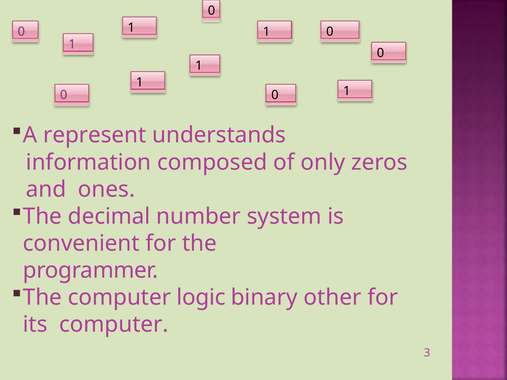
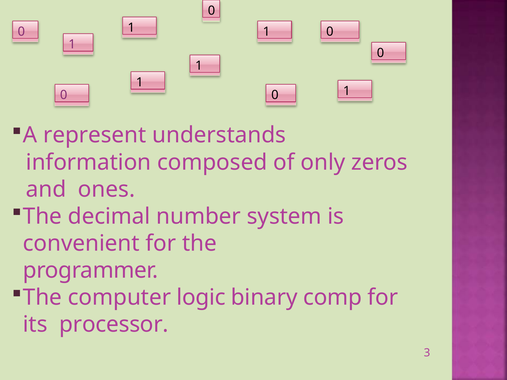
other: other -> comp (333, 298)
its computer: computer -> processor (114, 325)
